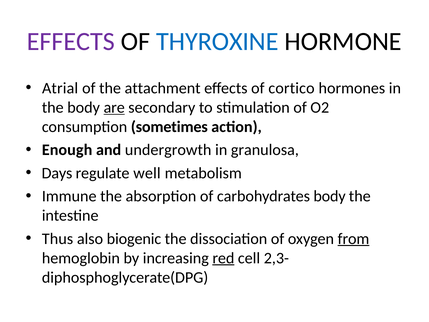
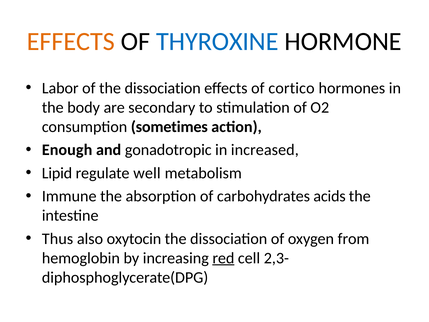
EFFECTS colour: purple -> orange (71, 42)
Atrial: Atrial -> Labor (60, 88)
of the attachment: attachment -> dissociation (163, 88)
are underline: present -> none (114, 107)
undergrowth: undergrowth -> gonadotropic (168, 150)
granulosa: granulosa -> increased (265, 150)
Days: Days -> Lipid (57, 173)
carbohydrates body: body -> acids (330, 196)
biogenic: biogenic -> oxytocin (134, 239)
from underline: present -> none (353, 239)
